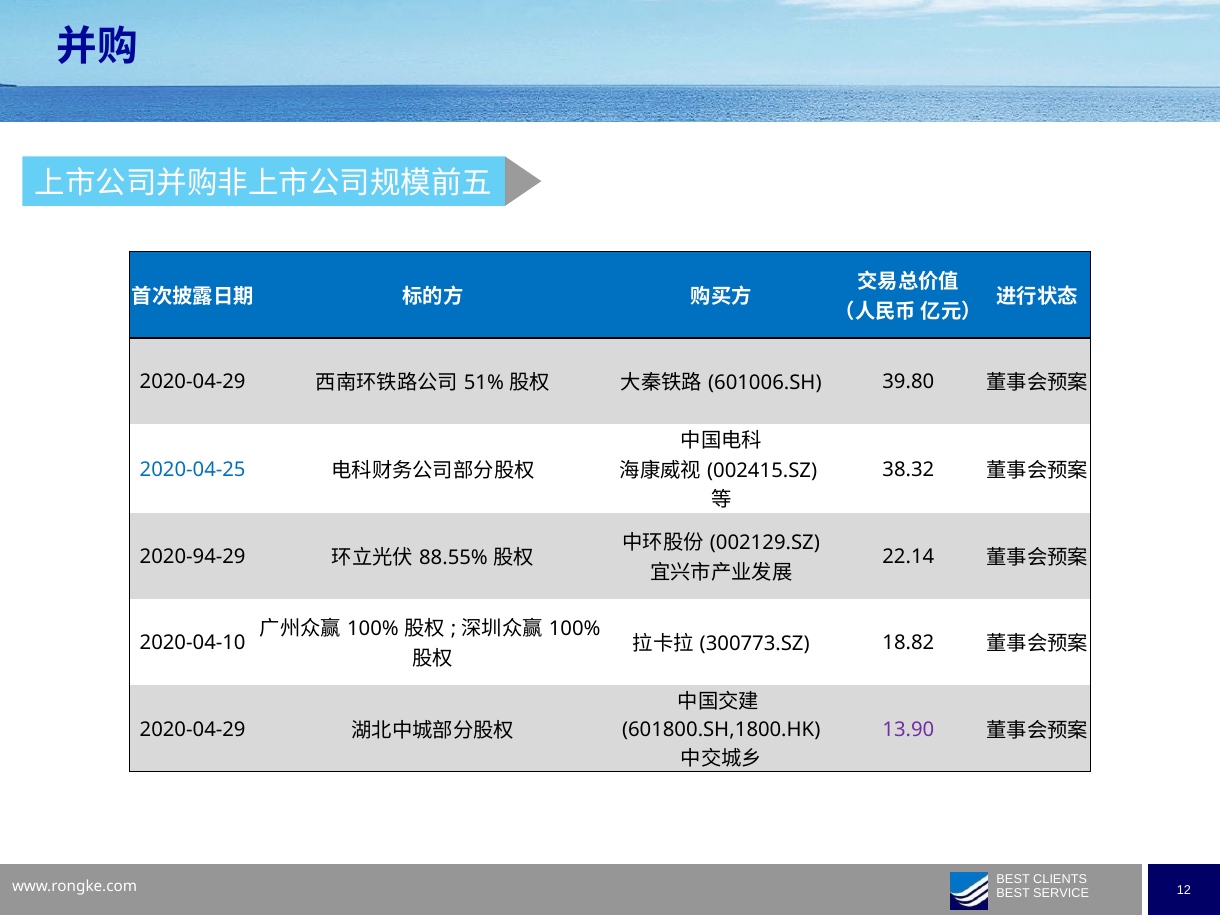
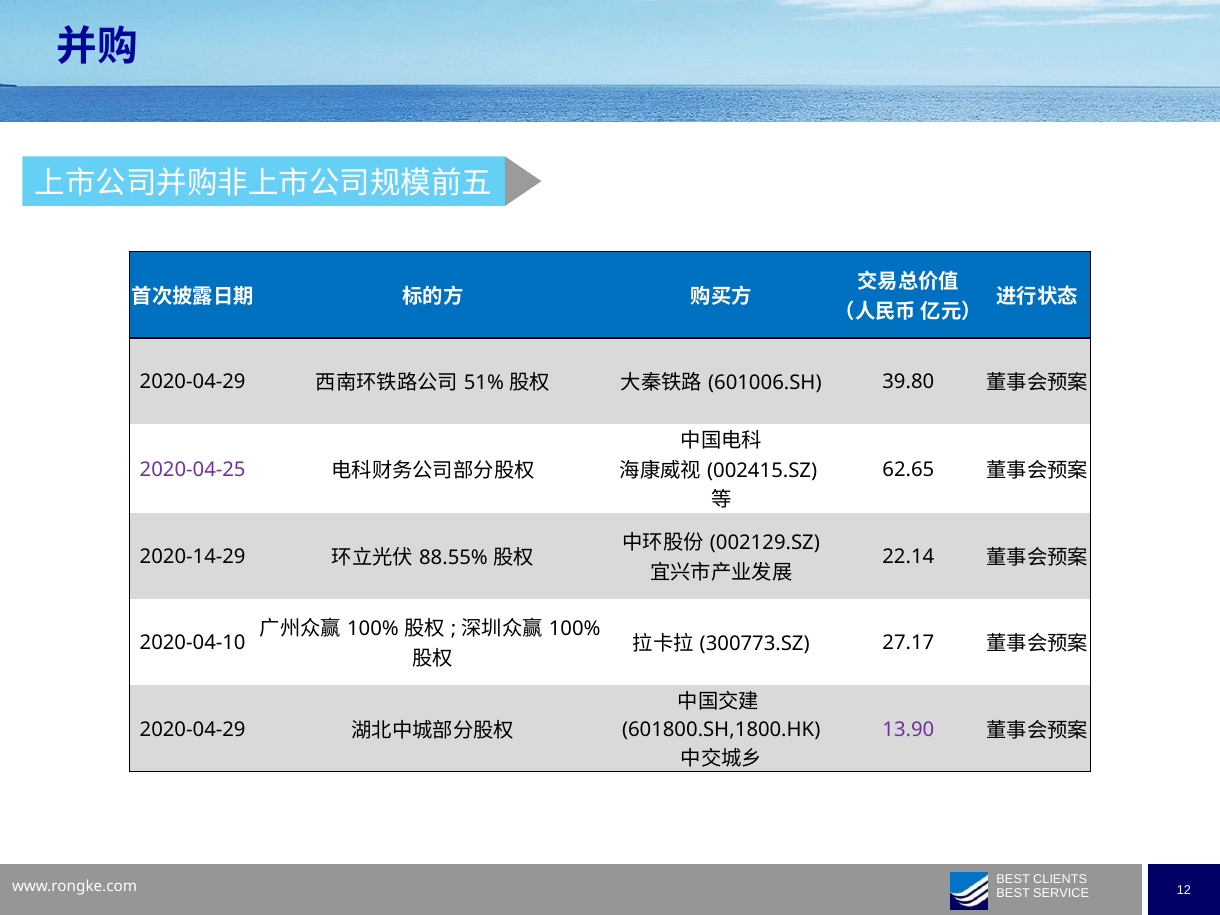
2020-04-25 colour: blue -> purple (193, 469)
38.32: 38.32 -> 62.65 (908, 469)
2020-94-29: 2020-94-29 -> 2020-14-29 (193, 557)
18.82: 18.82 -> 27.17 (908, 643)
